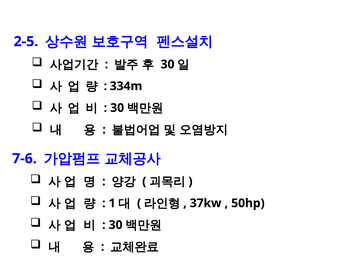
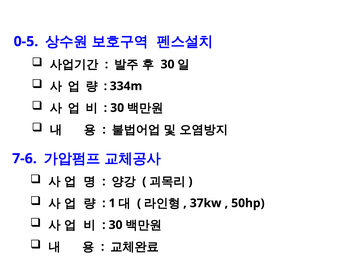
2-5: 2-5 -> 0-5 (26, 42)
